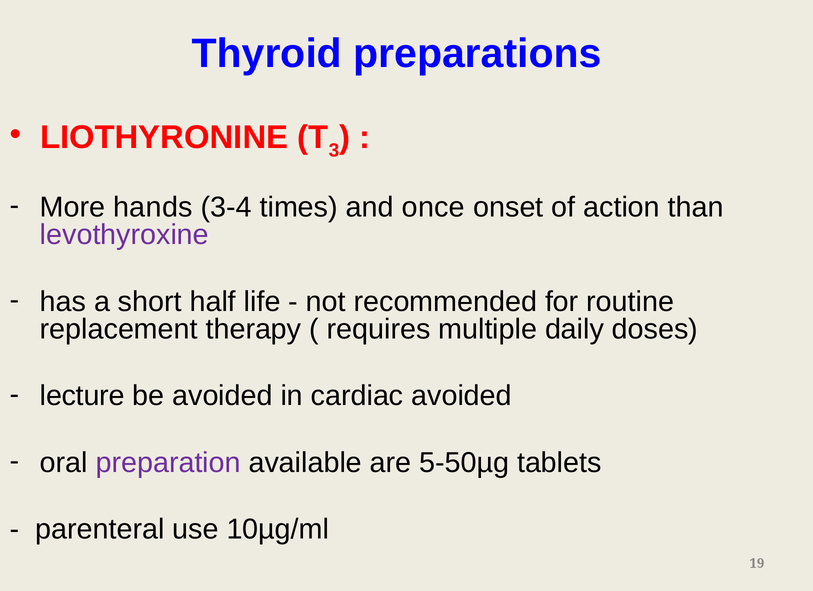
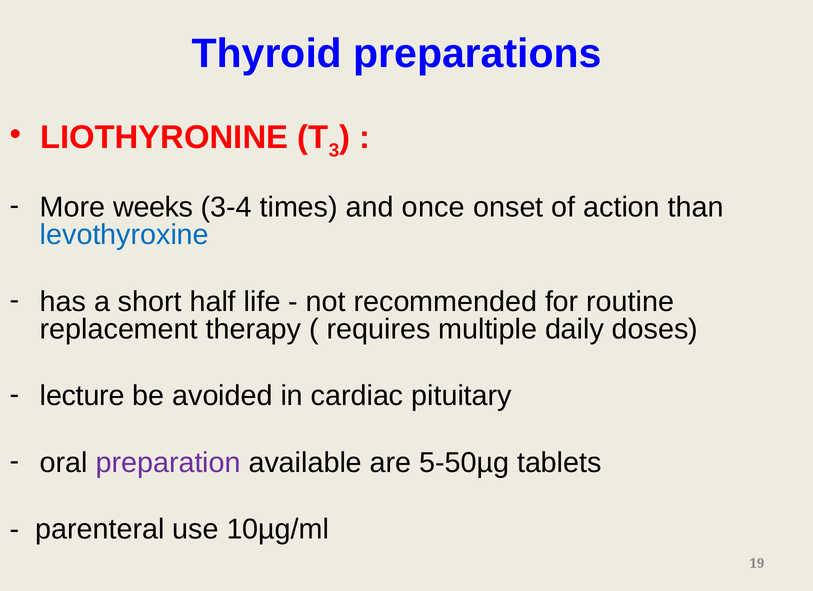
hands: hands -> weeks (153, 207)
levothyroxine colour: purple -> blue (124, 235)
cardiac avoided: avoided -> pituitary (462, 396)
